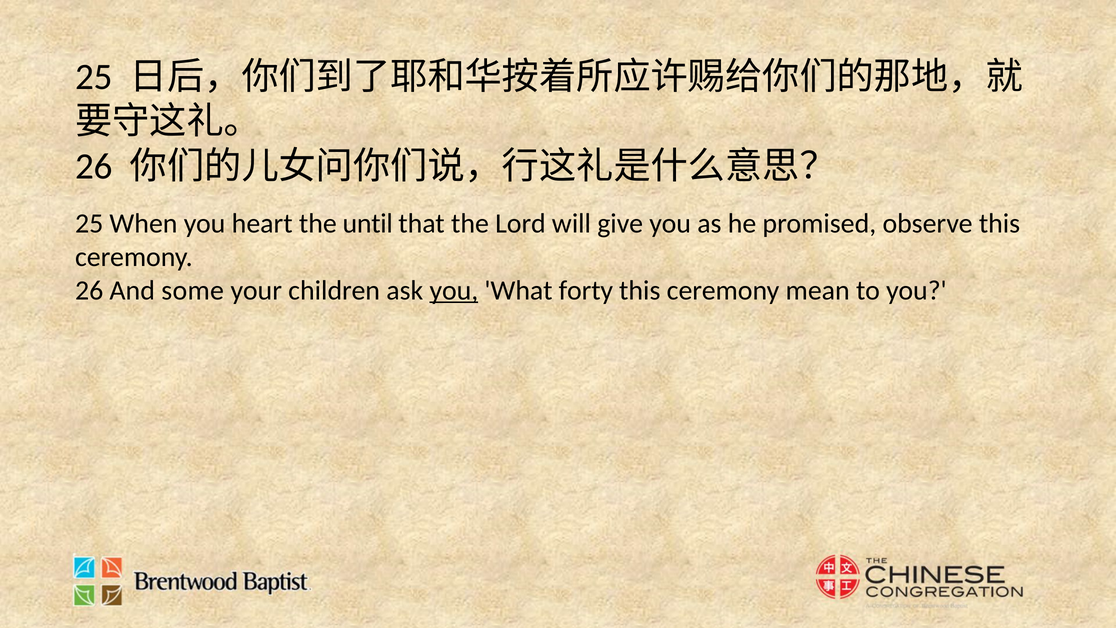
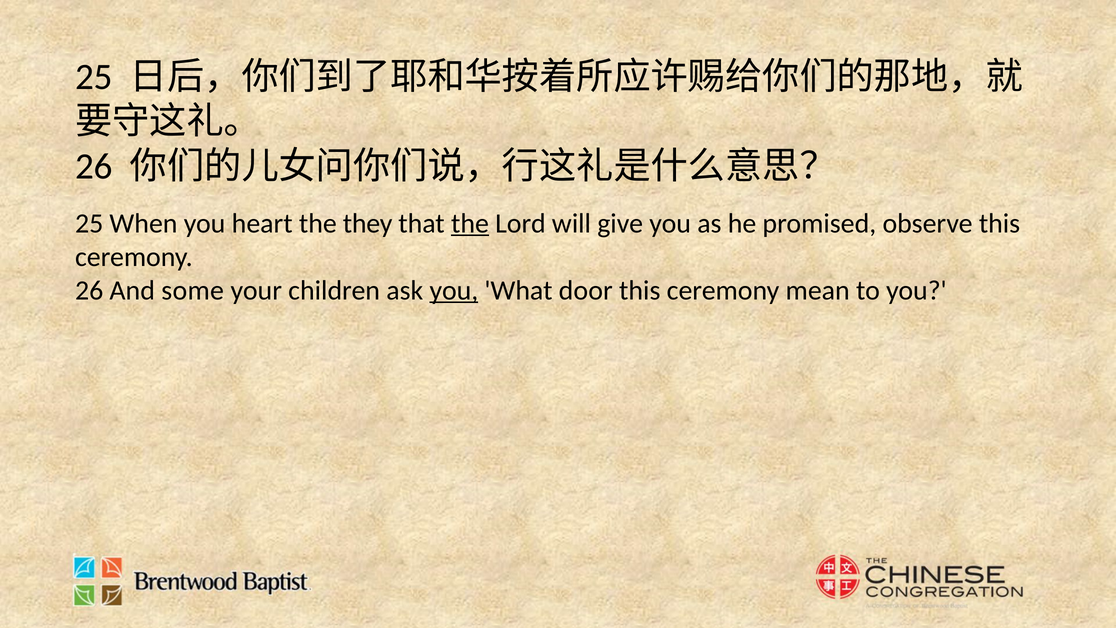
until: until -> they (368, 223)
the underline: none -> present (470, 223)
forty: forty -> door (586, 290)
